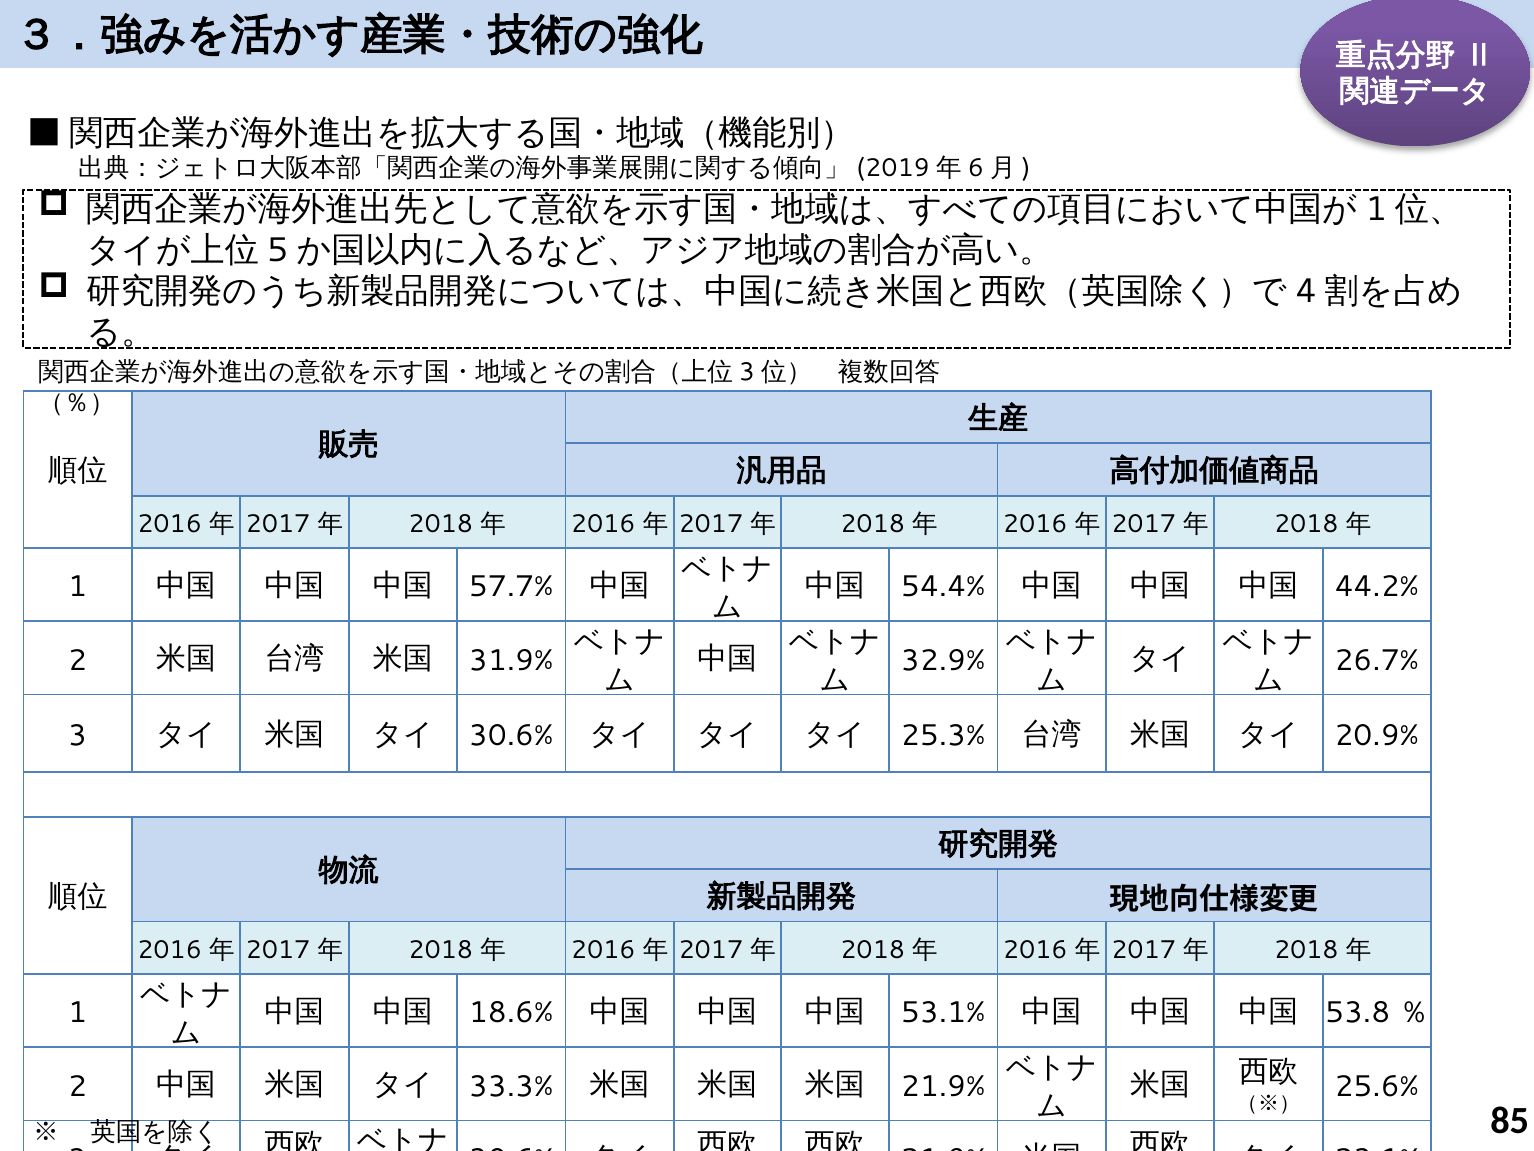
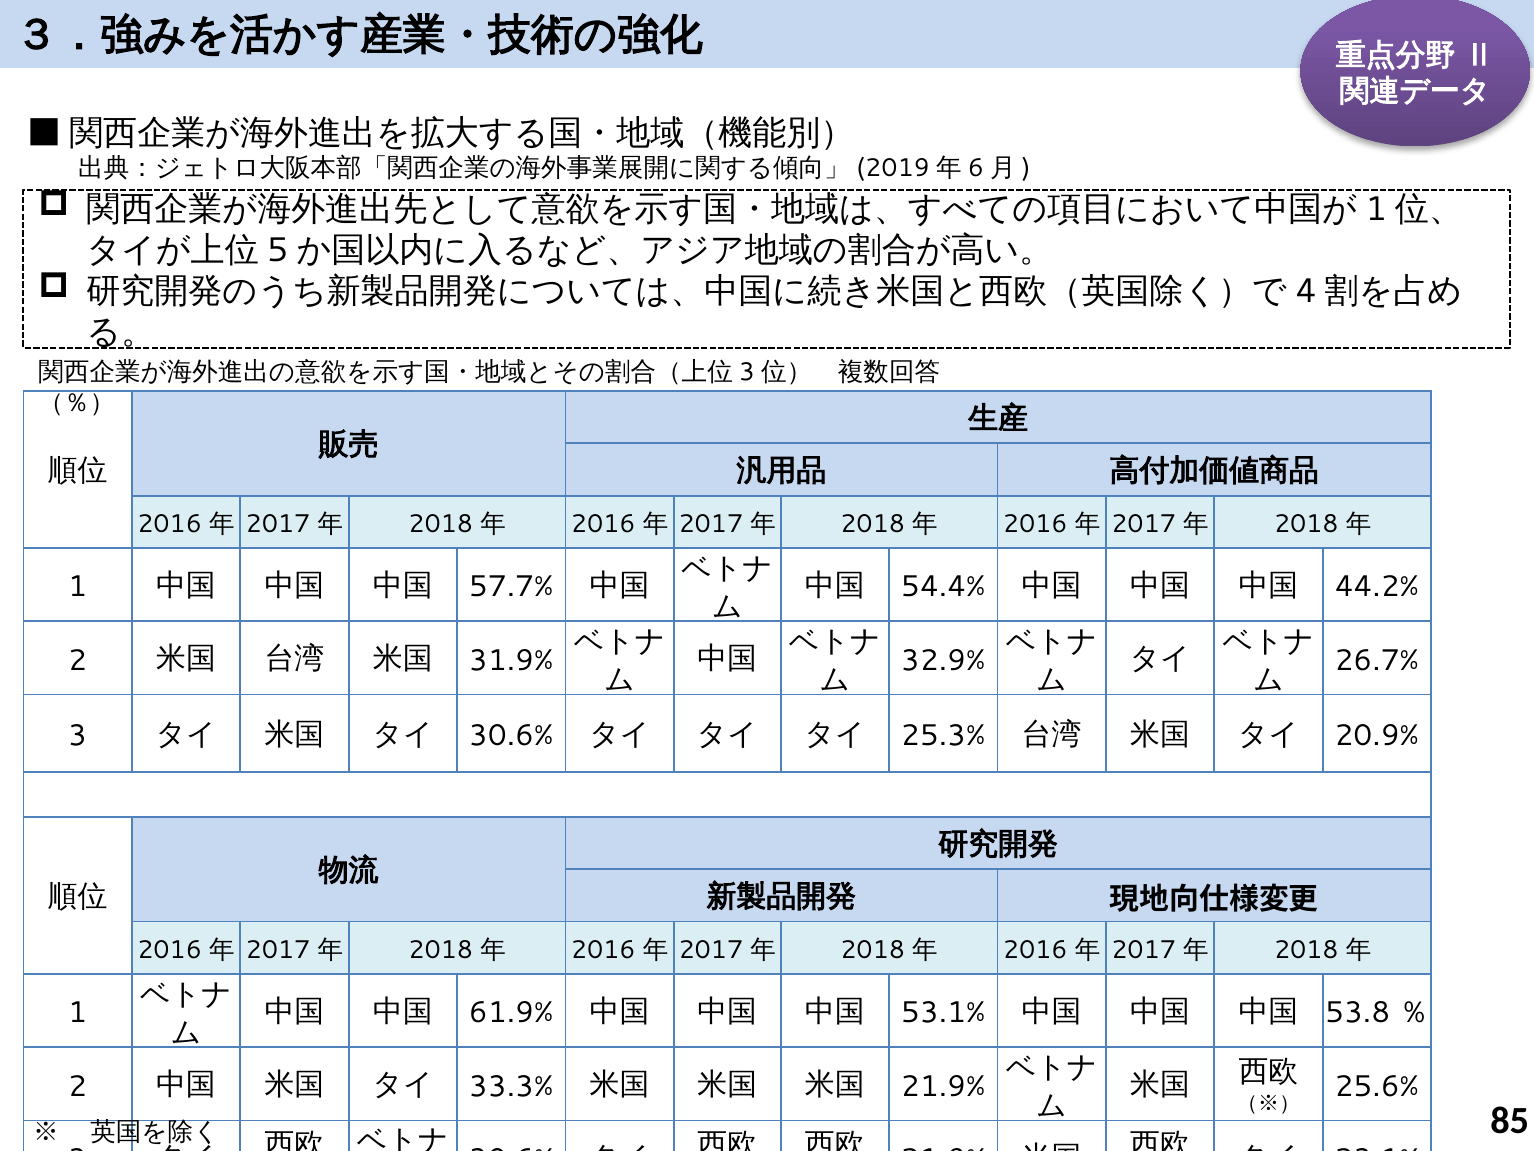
18.6%: 18.6% -> 61.9% (511, 1012)
